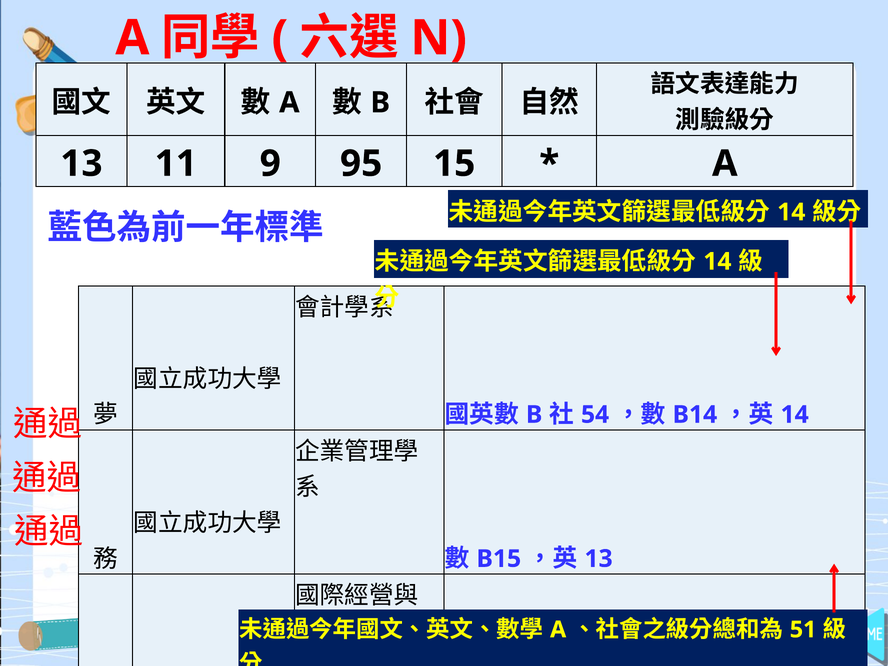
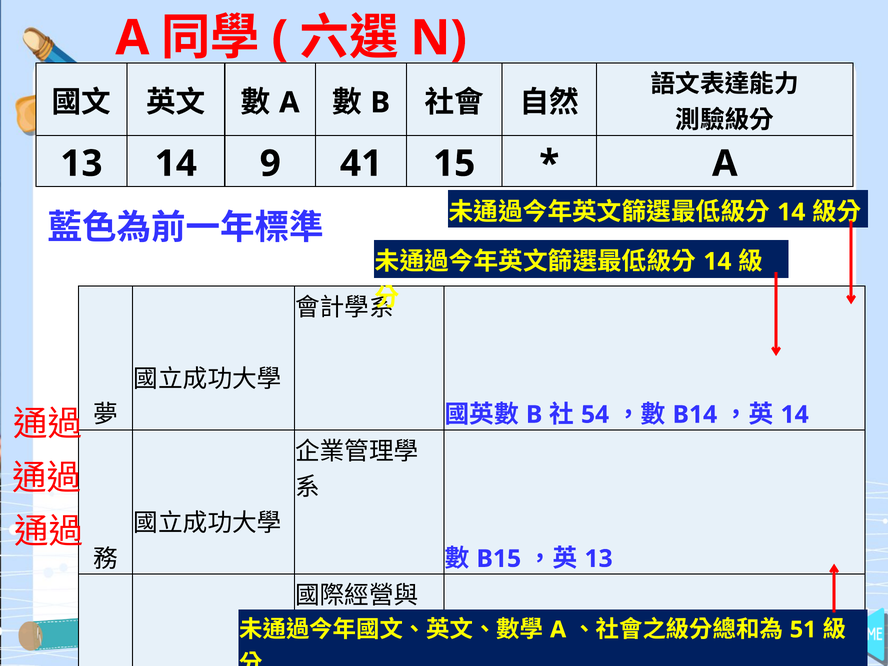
13 11: 11 -> 14 (176, 164)
95: 95 -> 41 (361, 164)
